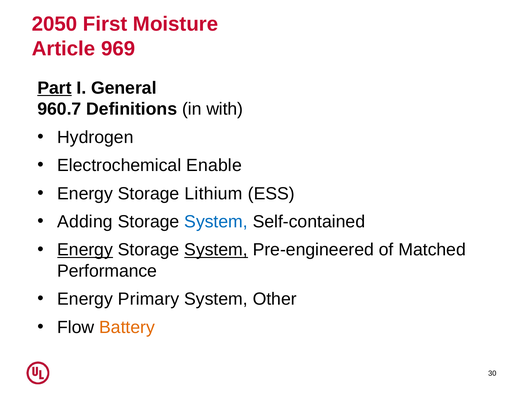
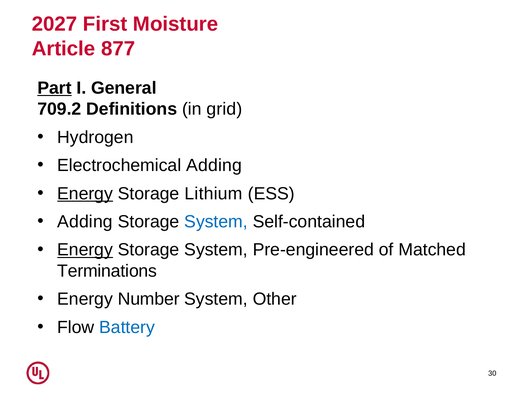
2050: 2050 -> 2027 (54, 24)
969: 969 -> 877 (118, 49)
960.7: 960.7 -> 709.2 (59, 109)
with: with -> grid (224, 109)
Electrochemical Enable: Enable -> Adding (214, 165)
Energy underline: none -> present (85, 194)
System underline: present -> none (216, 250)
Performance: Performance -> Terminations (107, 271)
Primary: Primary -> Number (149, 299)
Battery colour: orange -> blue (127, 327)
